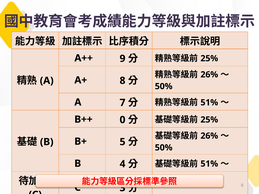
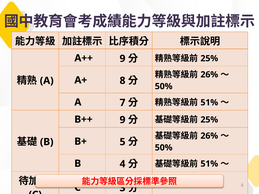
B++ 0: 0 -> 9 (123, 120)
